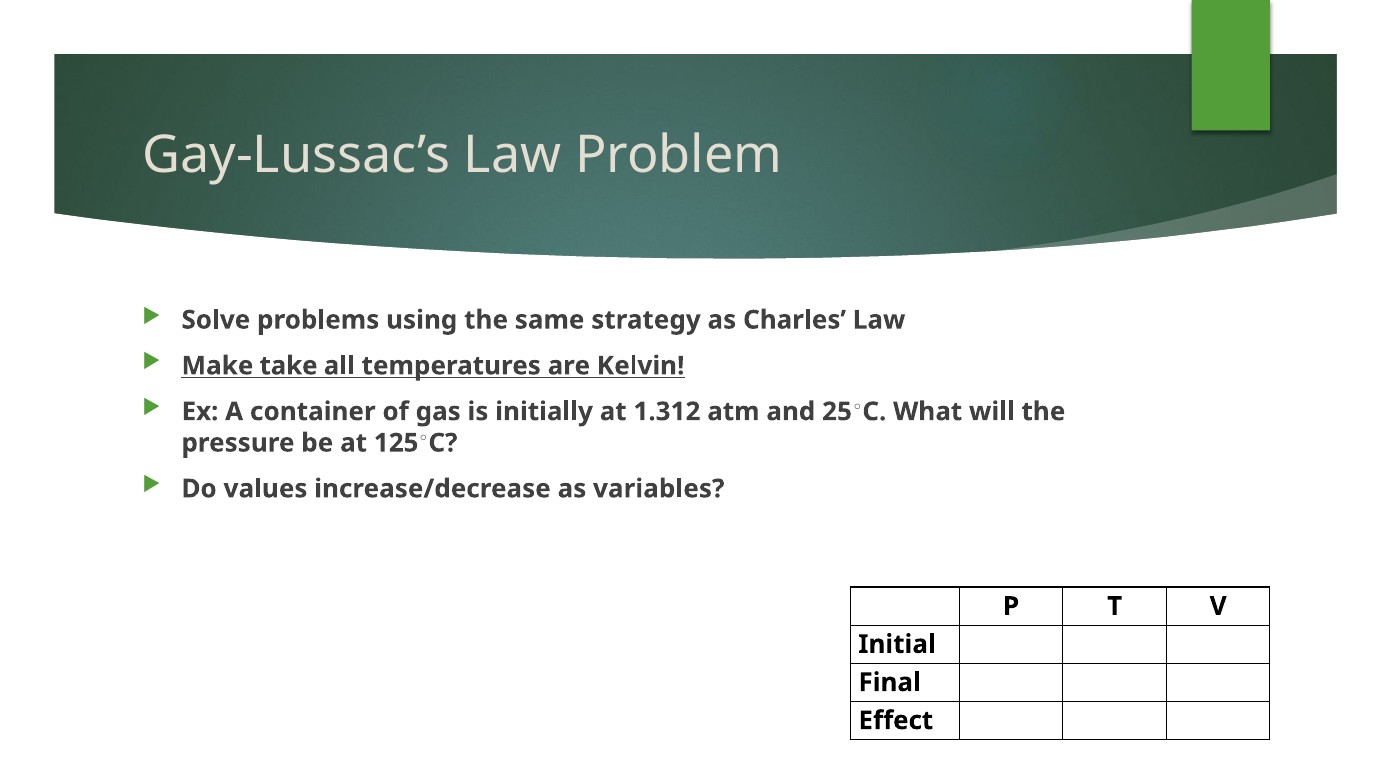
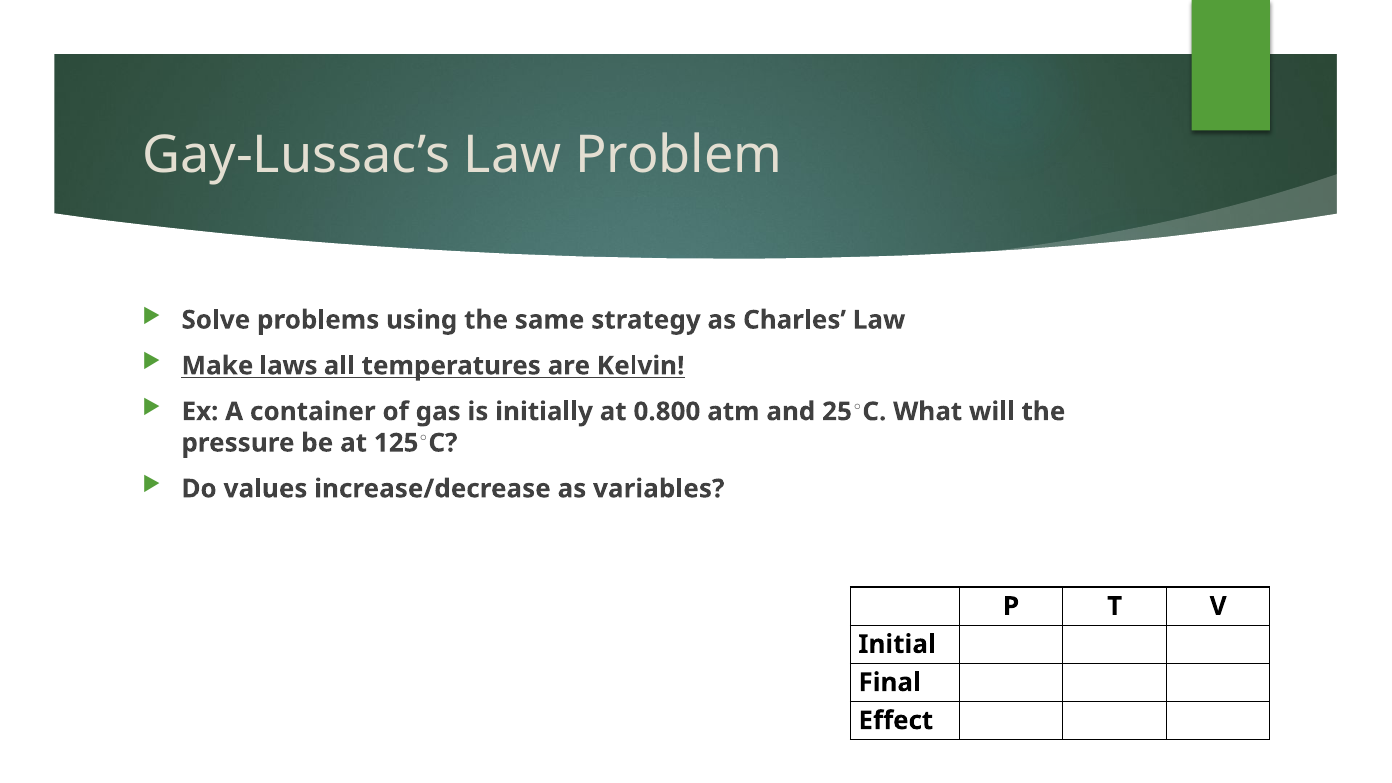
take: take -> laws (289, 366)
1.312: 1.312 -> 0.800 (667, 412)
